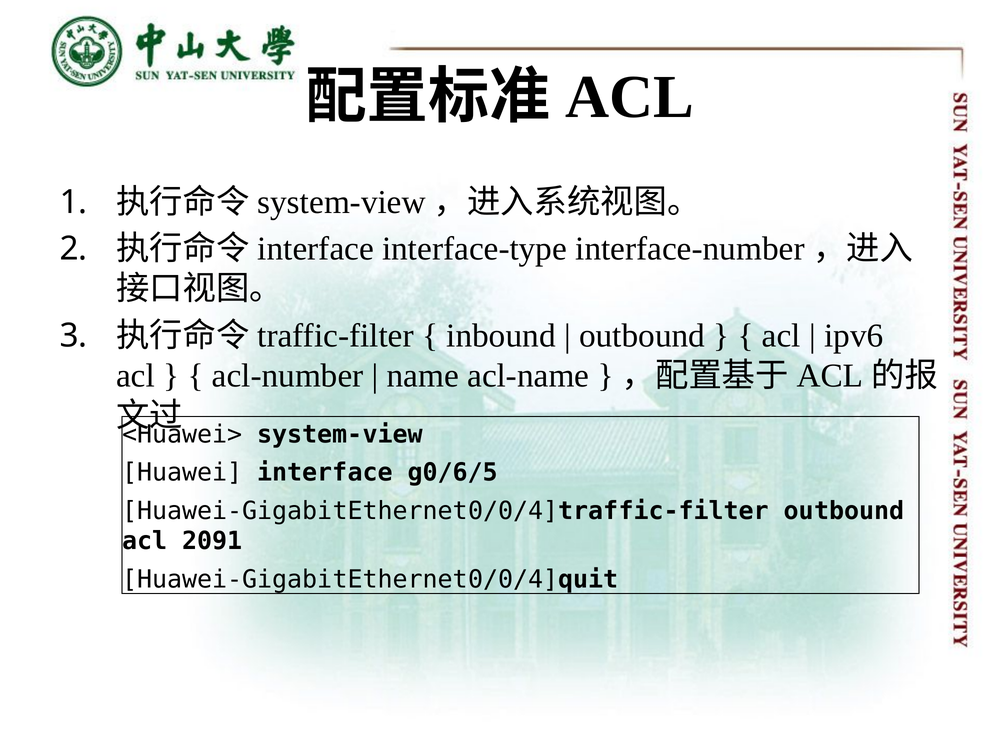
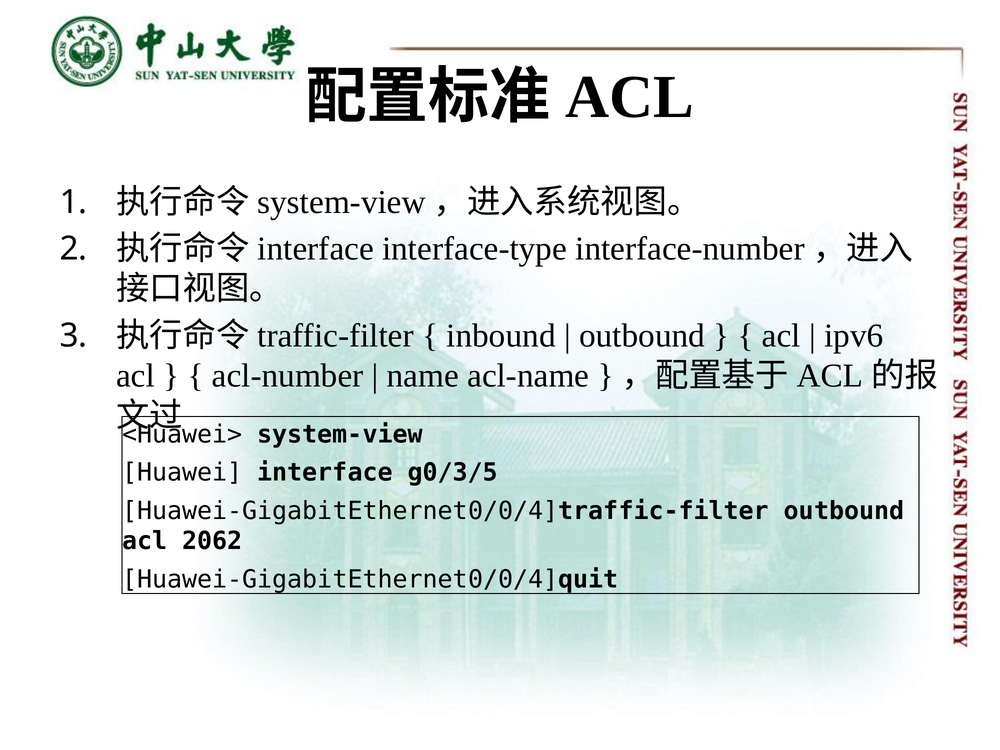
g0/6/5: g0/6/5 -> g0/3/5 (453, 473)
2091: 2091 -> 2062 (212, 541)
